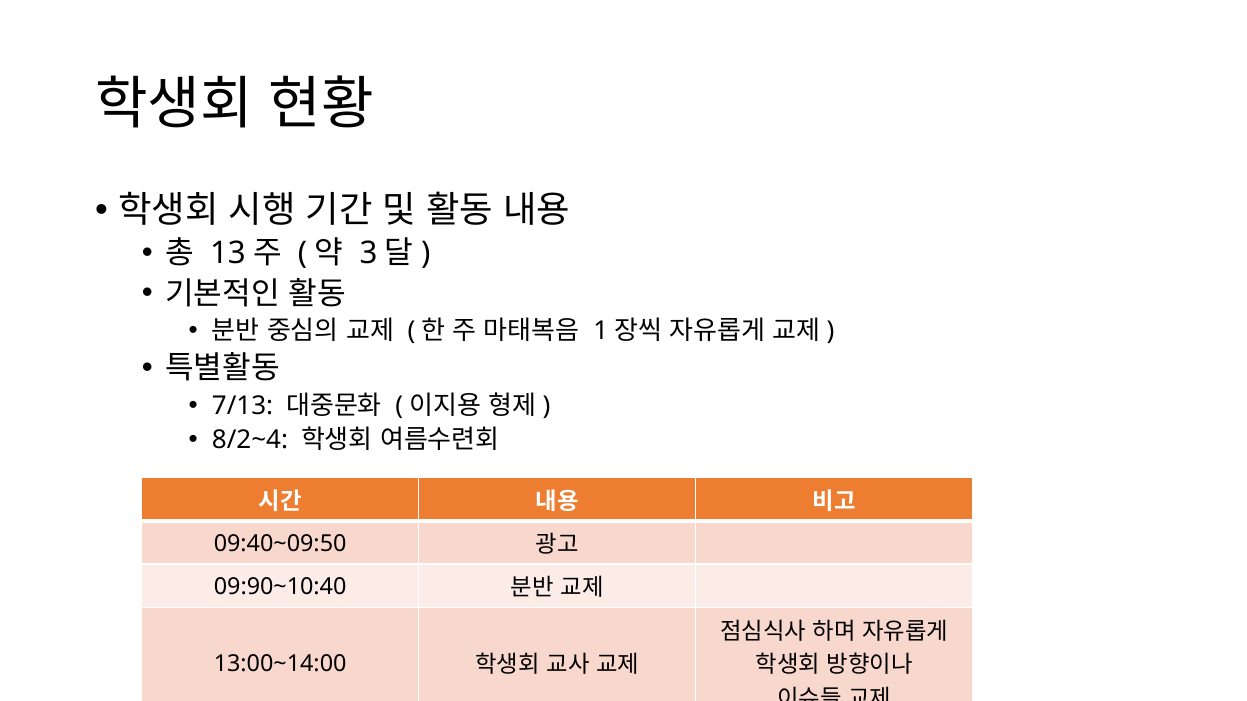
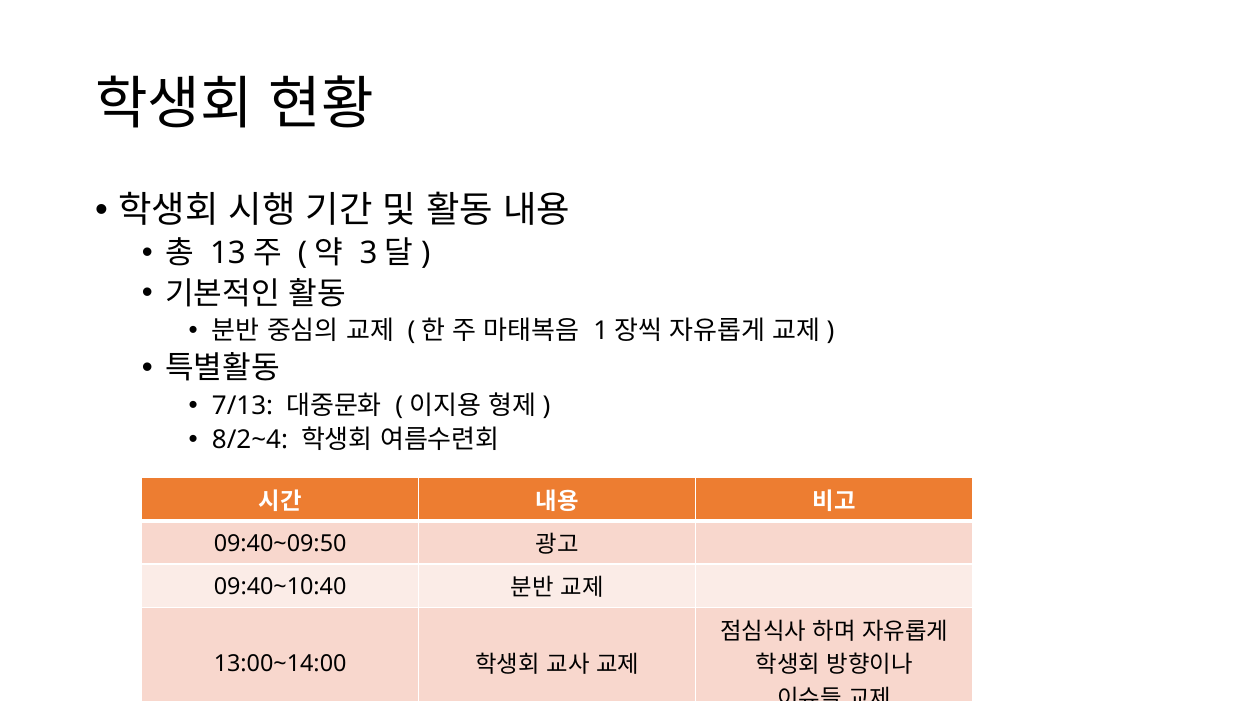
09:90~10:40: 09:90~10:40 -> 09:40~10:40 (280, 587)
